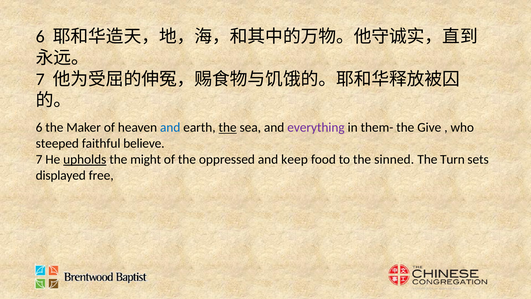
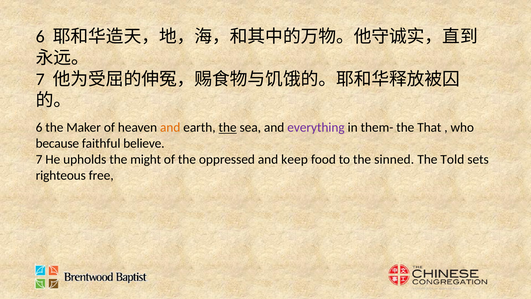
and colour: blue -> orange (170, 127)
Give: Give -> That (429, 127)
steeped: steeped -> because (57, 143)
upholds underline: present -> none (85, 159)
Turn: Turn -> Told (452, 159)
displayed: displayed -> righteous (61, 175)
